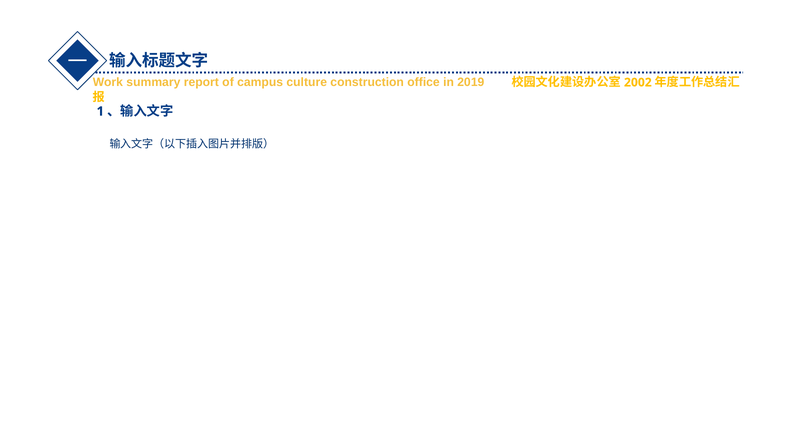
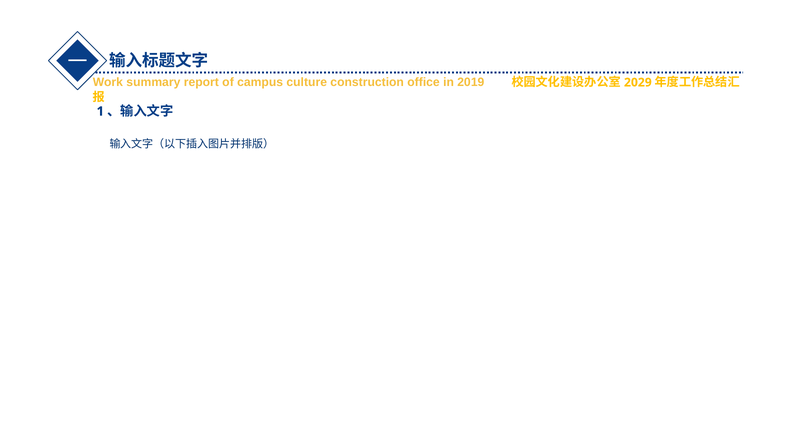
2002: 2002 -> 2029 (638, 82)
